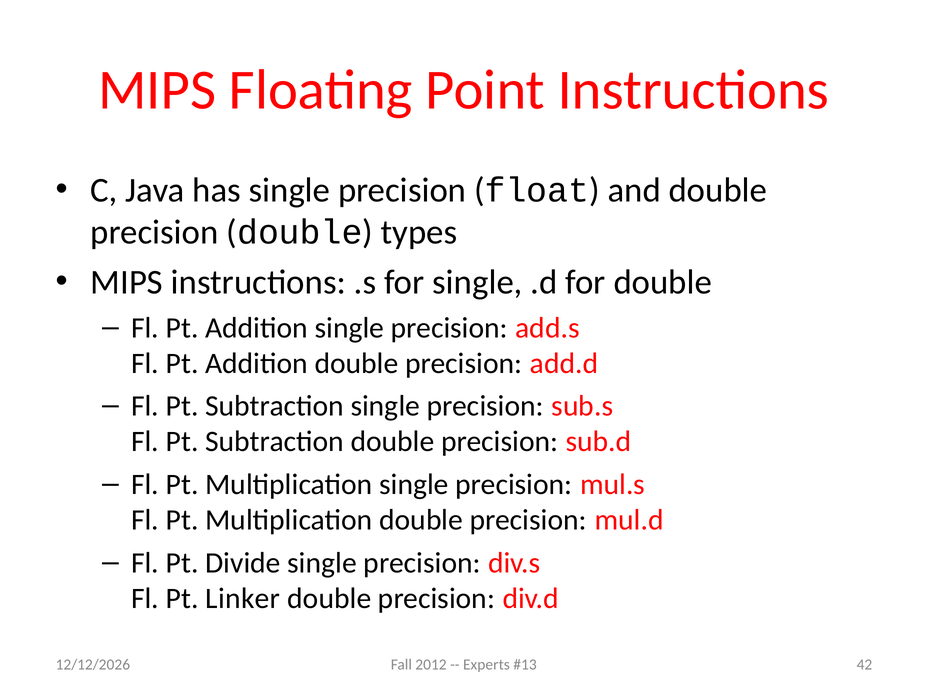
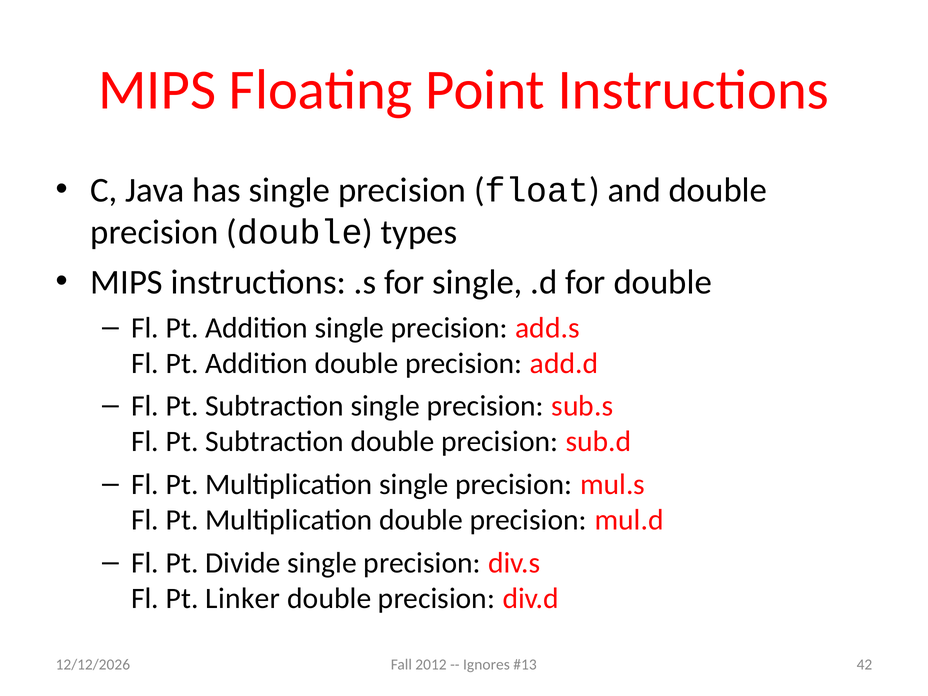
Experts: Experts -> Ignores (486, 665)
